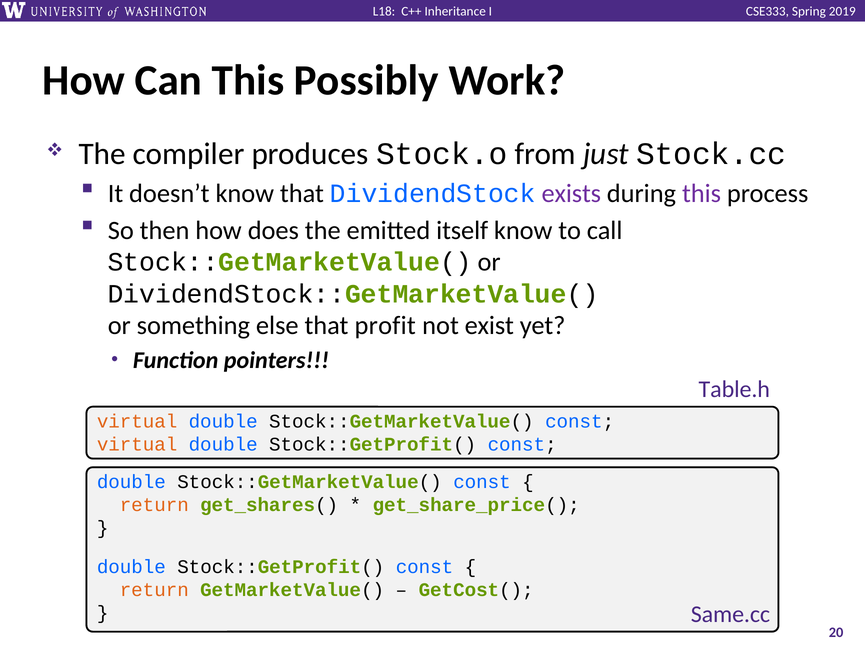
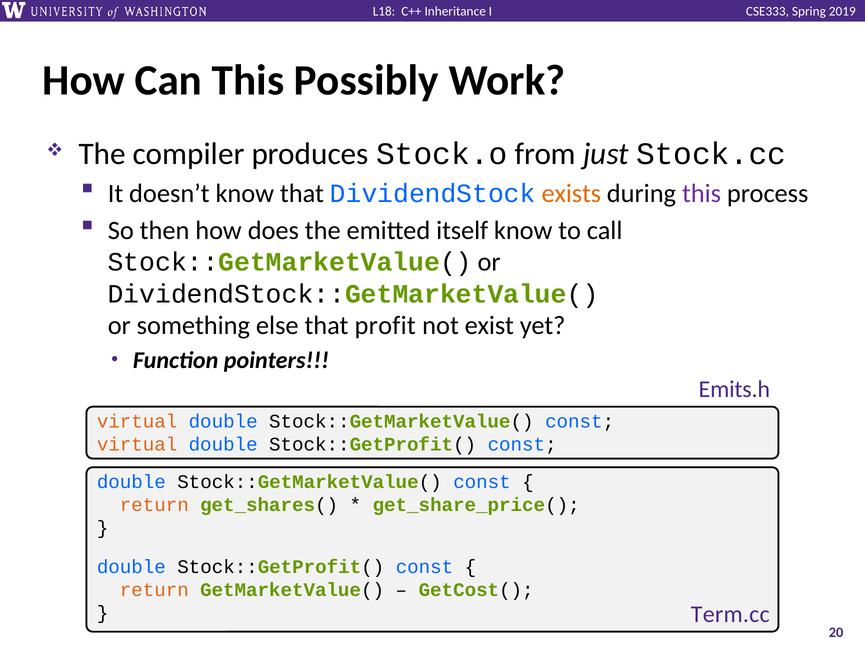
exists colour: purple -> orange (571, 193)
Table.h: Table.h -> Emits.h (734, 389)
Same.cc: Same.cc -> Term.cc (730, 614)
